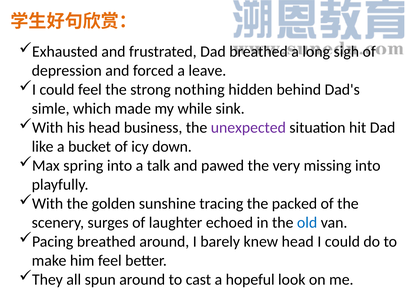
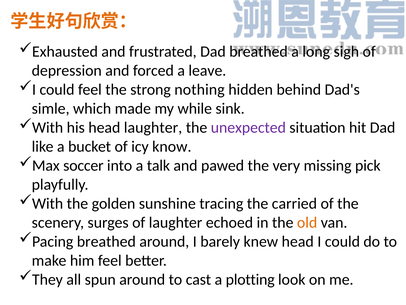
head business: business -> laughter (153, 128)
down: down -> know (172, 146)
spring: spring -> soccer (83, 165)
missing into: into -> pick (368, 165)
packed: packed -> carried (294, 203)
old colour: blue -> orange (307, 222)
hopeful: hopeful -> plotting (250, 279)
